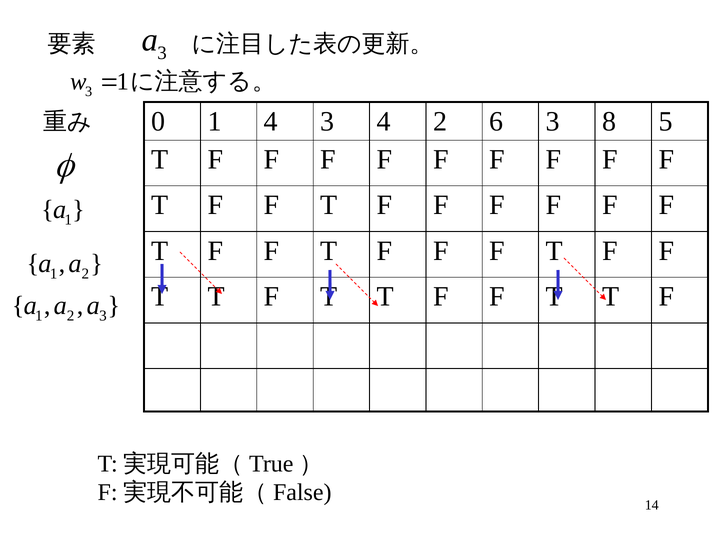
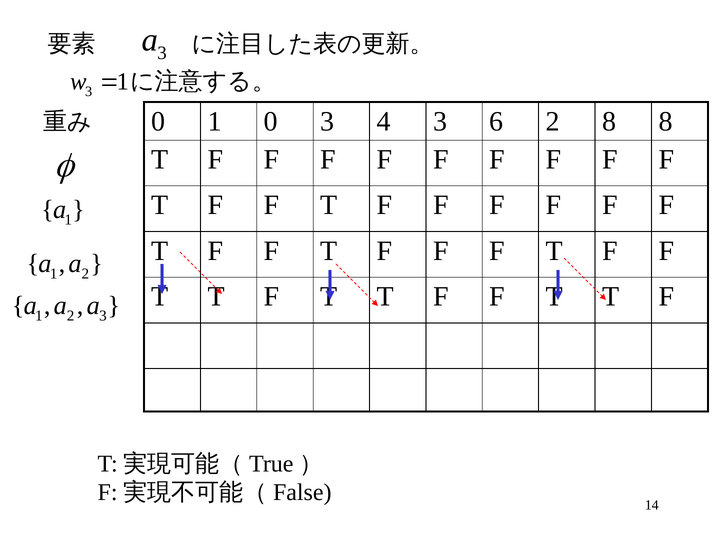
1 4: 4 -> 0 (271, 121)
4 2: 2 -> 3 (440, 121)
6 3: 3 -> 2 (553, 121)
8 5: 5 -> 8 (666, 121)
